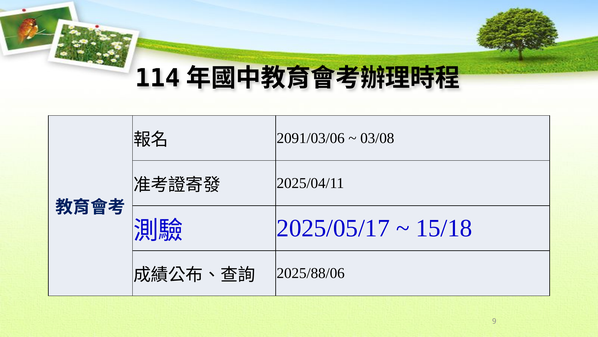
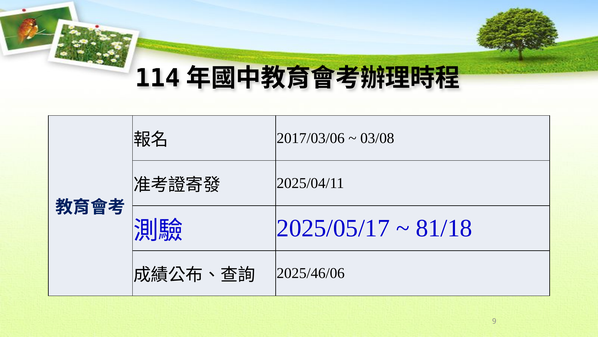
2091/03/06: 2091/03/06 -> 2017/03/06 (311, 138)
15/18: 15/18 -> 81/18 (444, 228)
2025/88/06: 2025/88/06 -> 2025/46/06 (311, 273)
